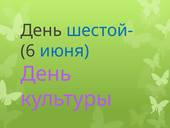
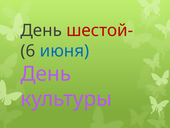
шестой- colour: blue -> red (100, 30)
